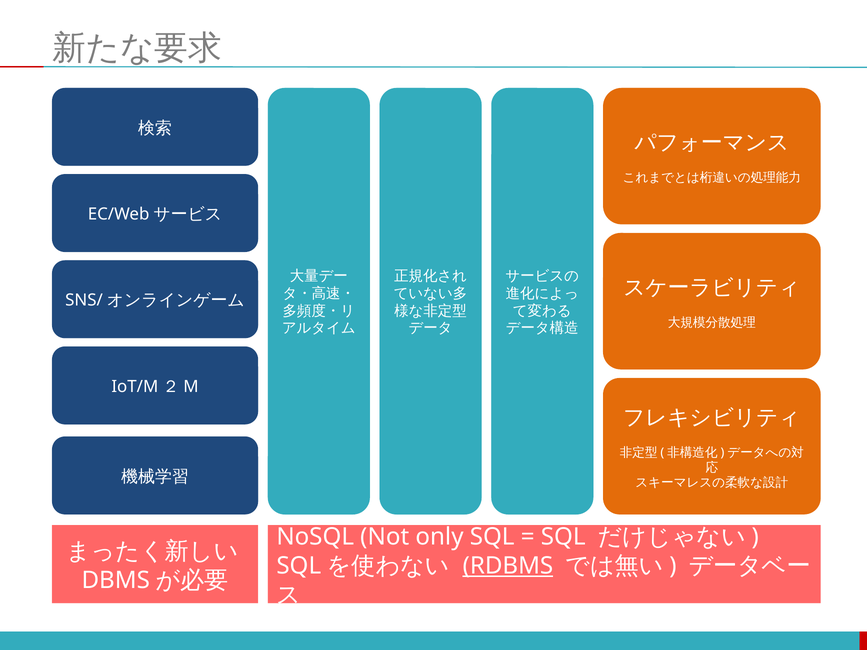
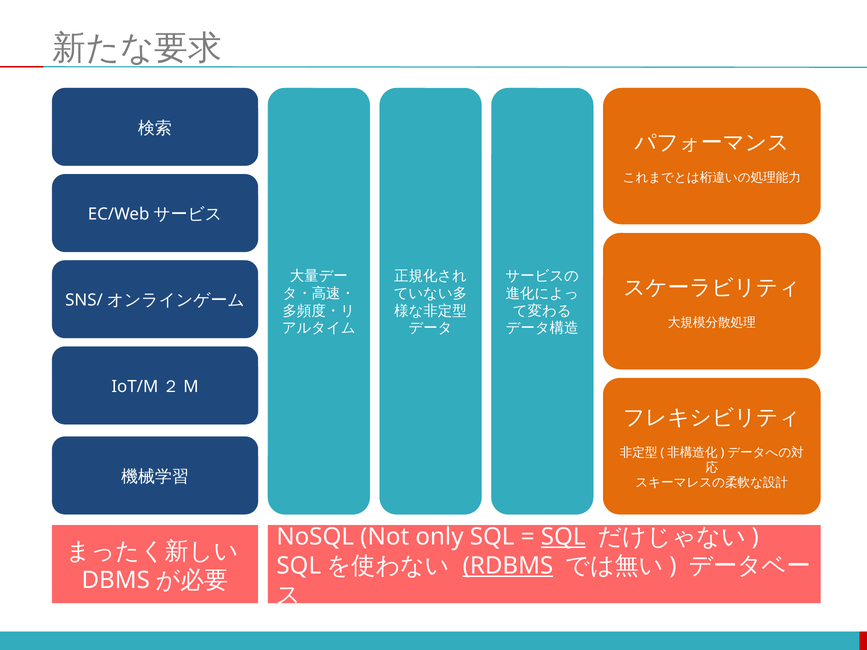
SQL underline: none -> present (563, 537)
